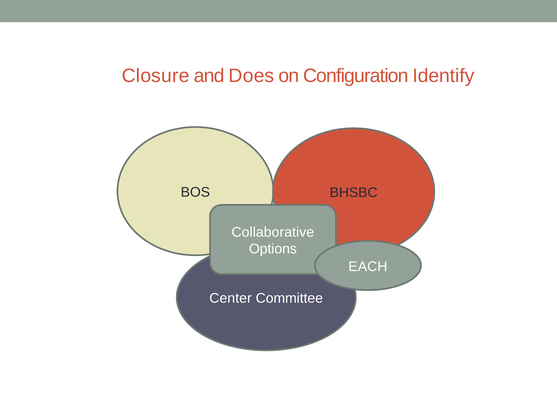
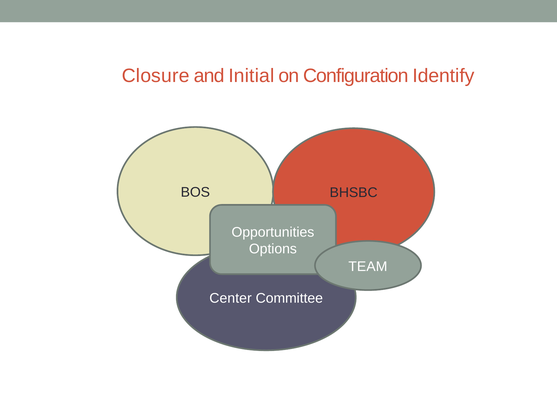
Does: Does -> Initial (251, 76)
Collaborative: Collaborative -> Opportunities (273, 232)
EACH: EACH -> TEAM (368, 266)
